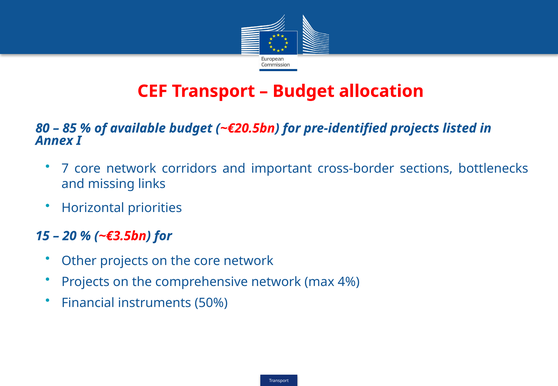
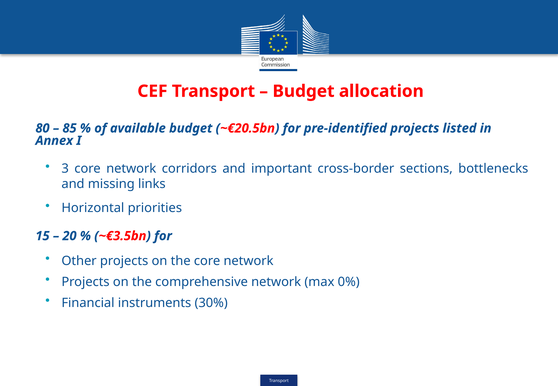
7: 7 -> 3 (65, 169)
4%: 4% -> 0% (349, 282)
50%: 50% -> 30% (211, 303)
